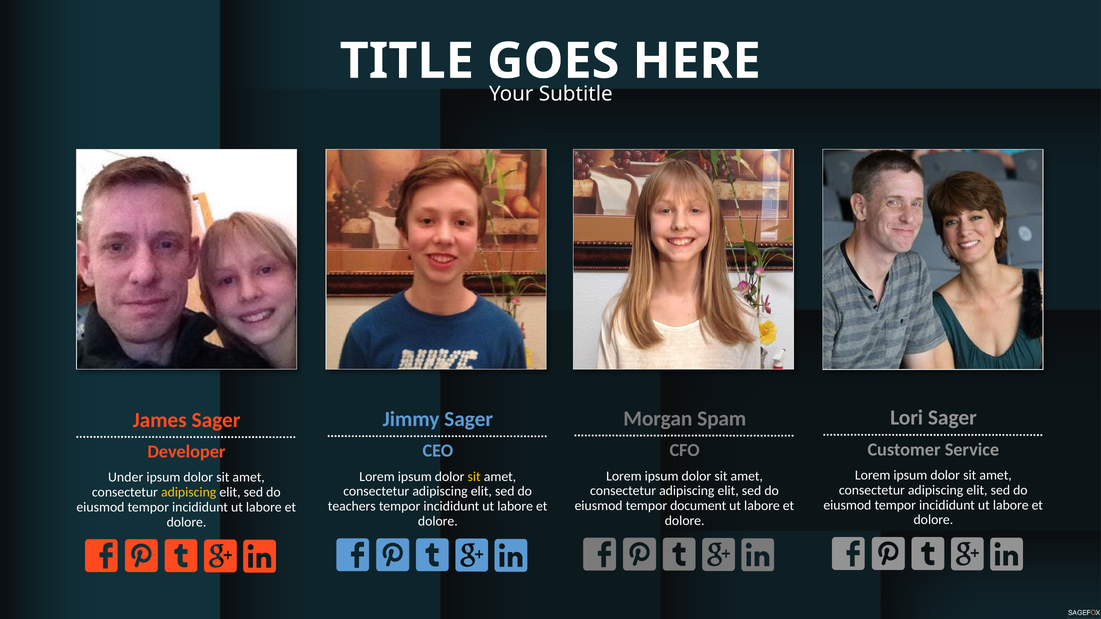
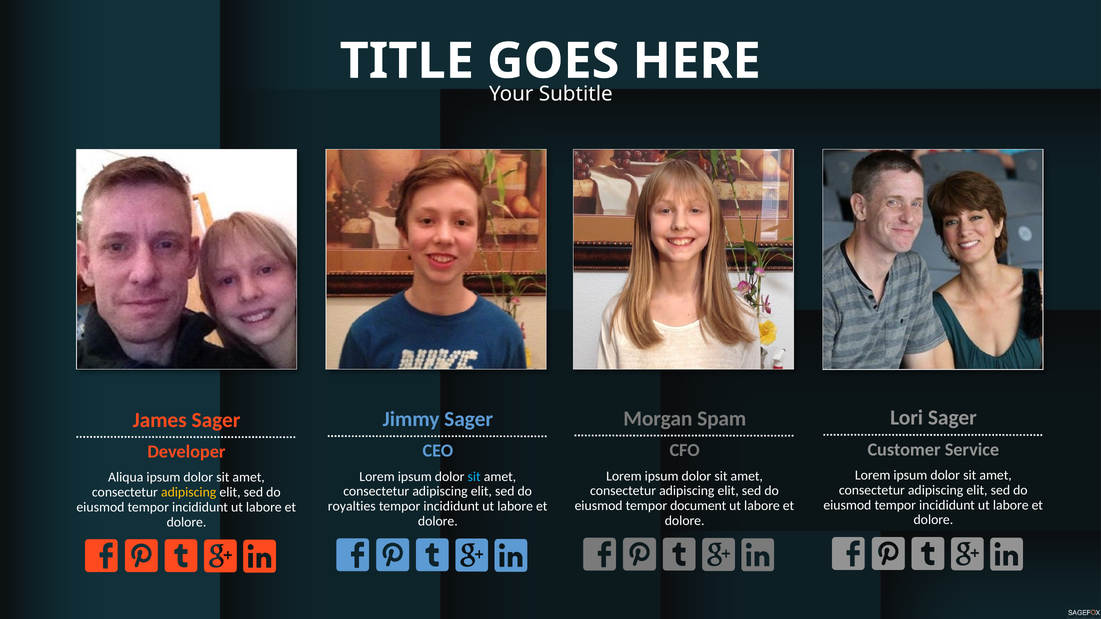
sit colour: yellow -> light blue (474, 477)
Under: Under -> Aliqua (126, 478)
teachers: teachers -> royalties (352, 507)
